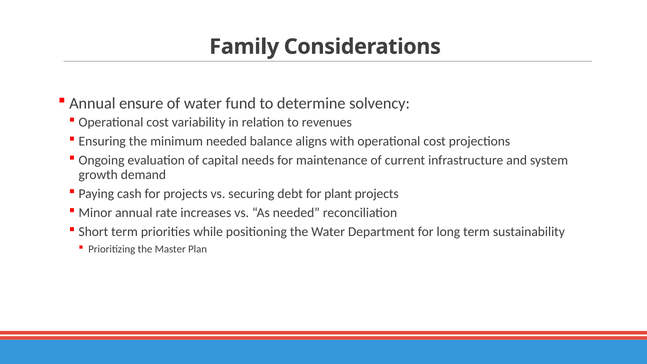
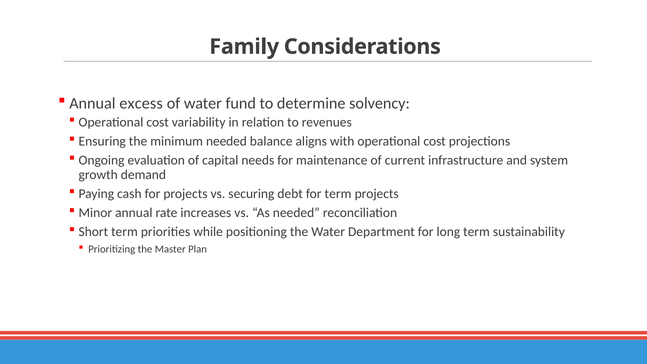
ensure: ensure -> excess (141, 103)
for plant: plant -> term (338, 194)
